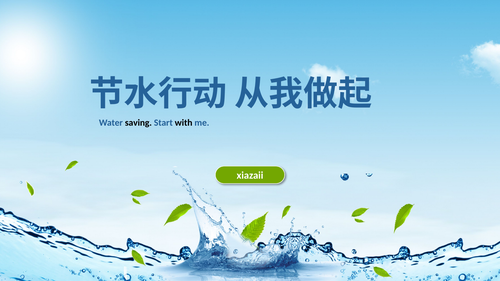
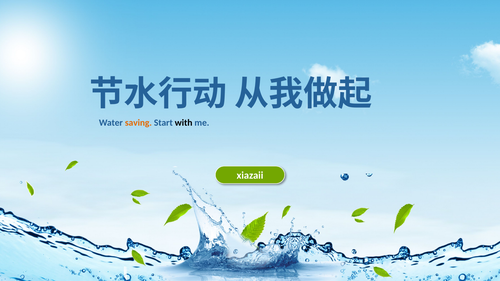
saving colour: black -> orange (138, 123)
